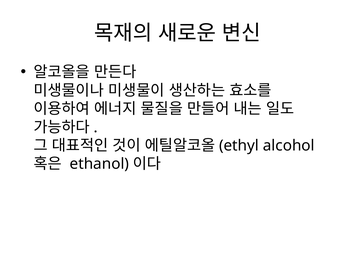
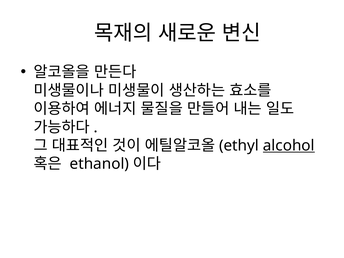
alcohol underline: none -> present (289, 146)
